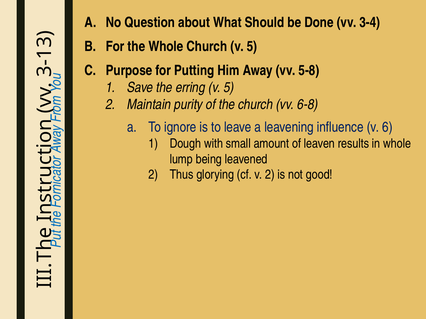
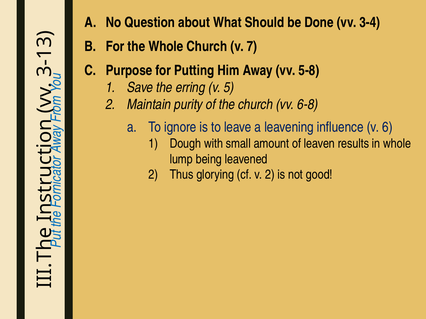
Church v 5: 5 -> 7 (252, 47)
